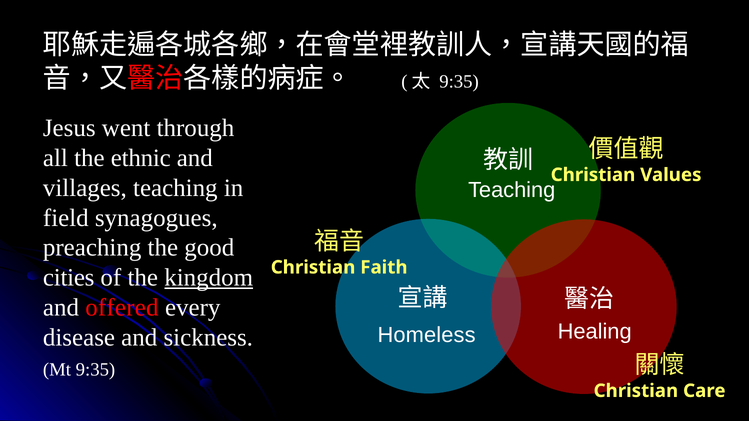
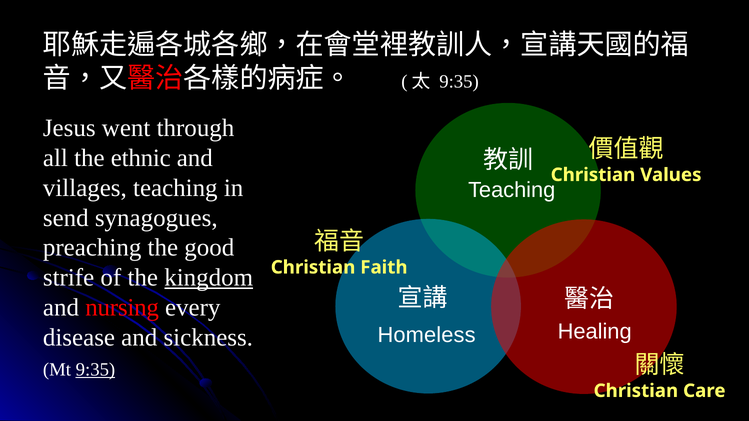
field: field -> send (66, 218)
cities: cities -> strife (69, 278)
offered: offered -> nursing (122, 308)
9:35 underline: none -> present (95, 370)
